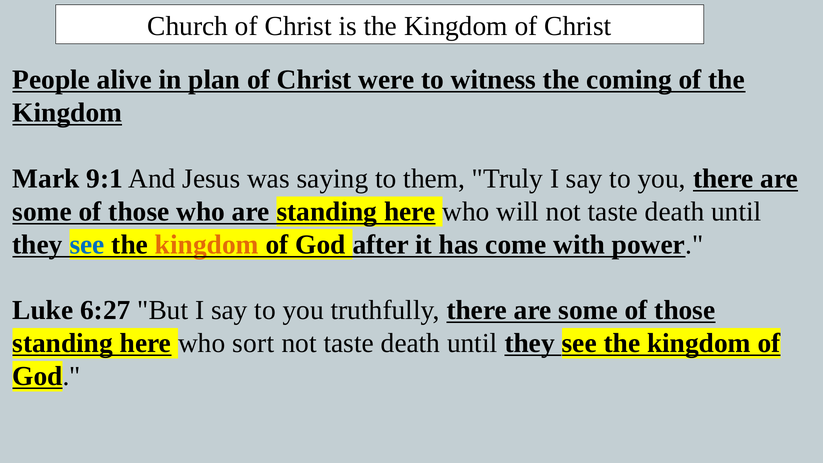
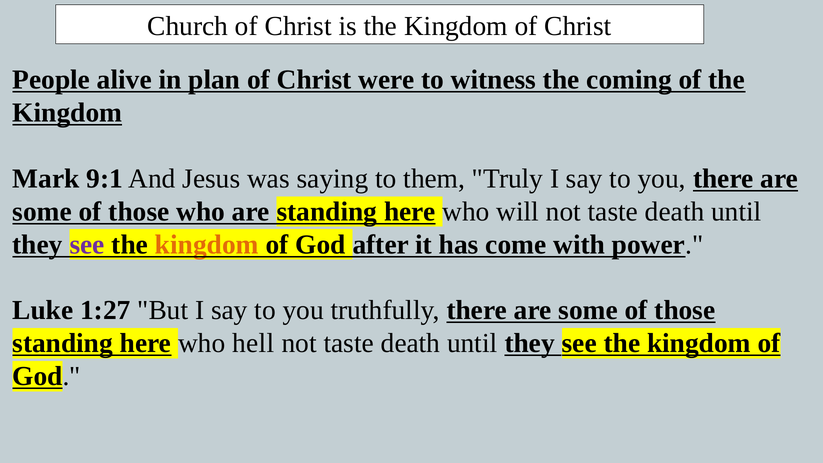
see colour: blue -> purple (87, 245)
6:27: 6:27 -> 1:27 (105, 310)
sort: sort -> hell (253, 343)
